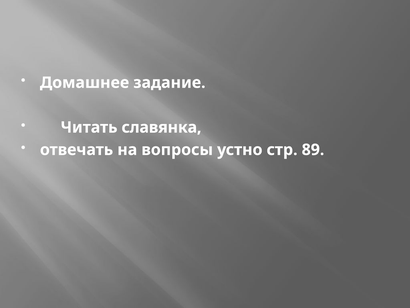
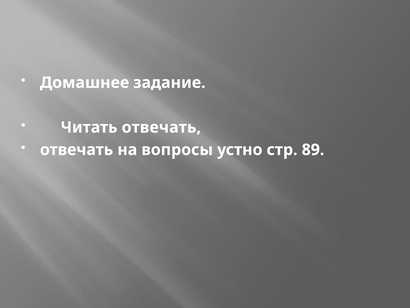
Читать славянка: славянка -> отвечать (161, 127)
